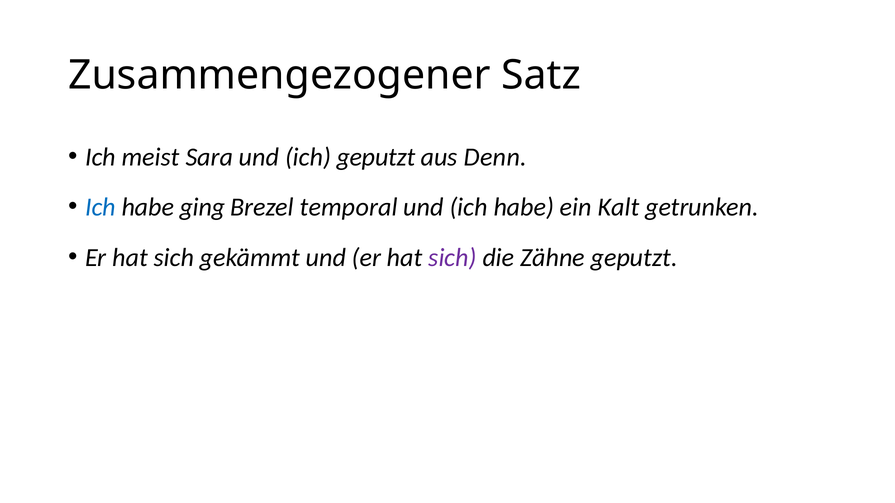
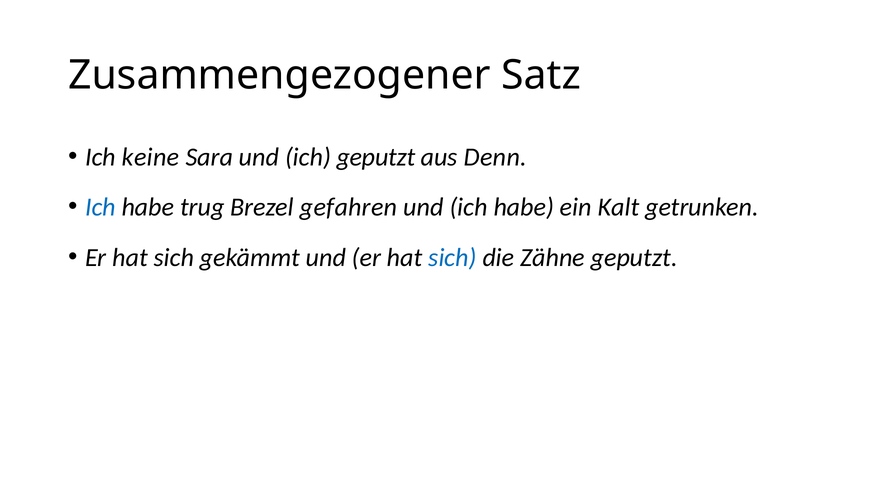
meist: meist -> keine (151, 157)
ging: ging -> trug (202, 207)
temporal: temporal -> gefahren (349, 207)
sich colour: purple -> blue (453, 258)
